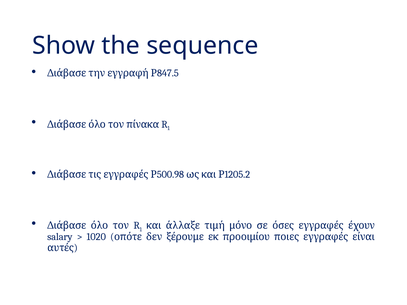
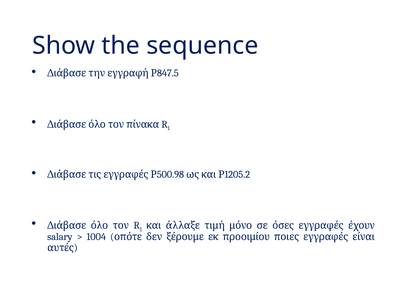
1020: 1020 -> 1004 (96, 237)
